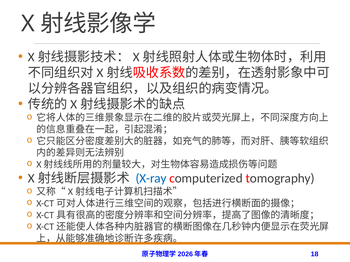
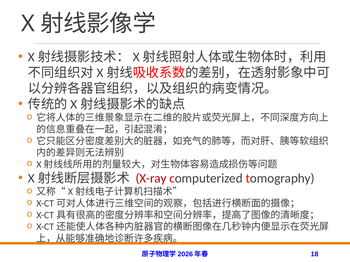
X-ray colour: blue -> red (151, 179)
